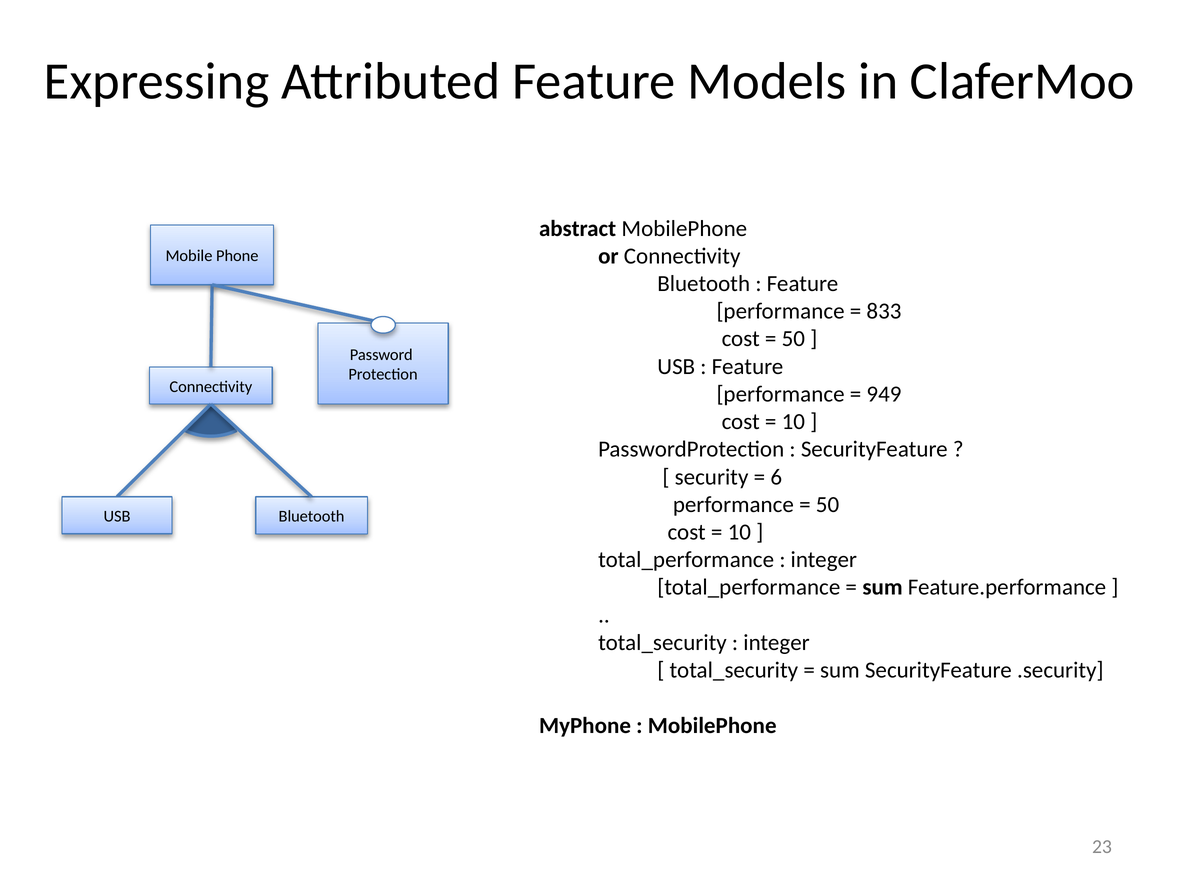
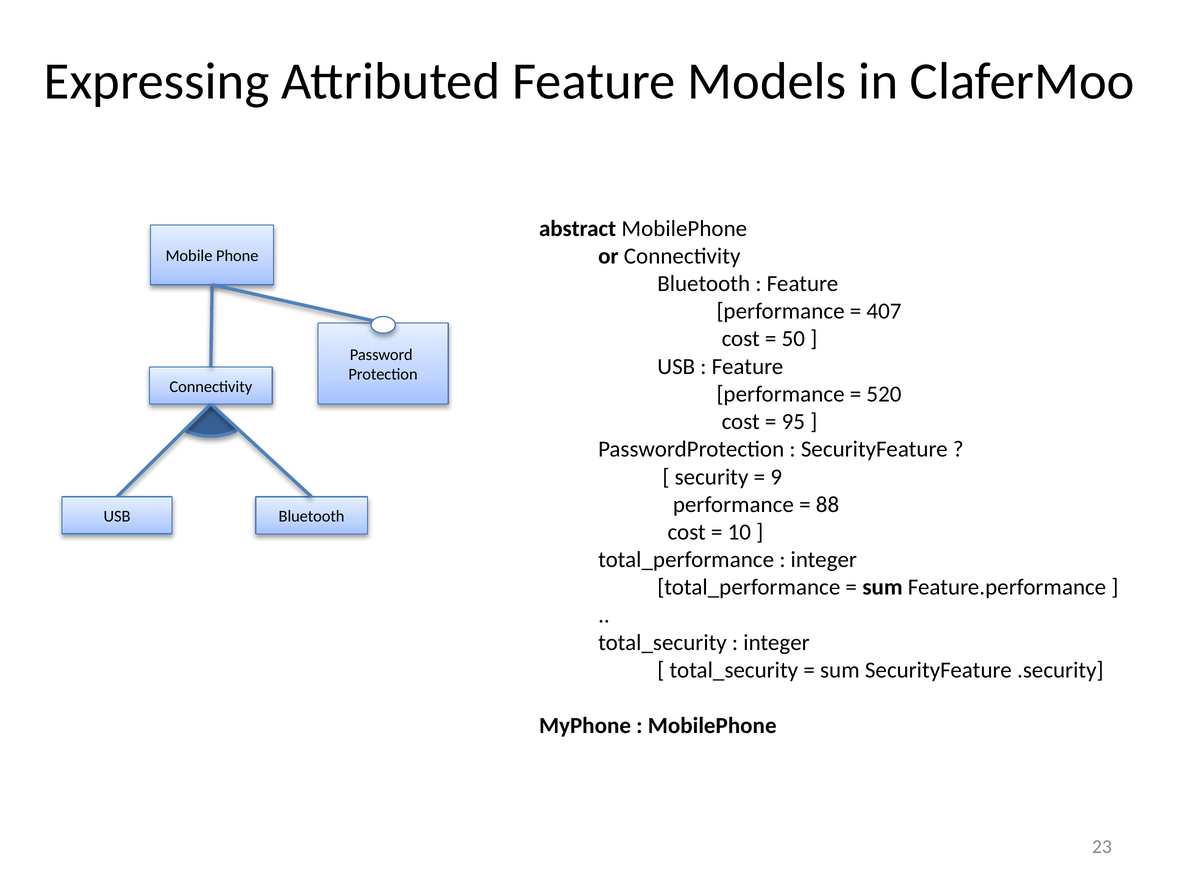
833: 833 -> 407 (884, 311)
949: 949 -> 520 (884, 394)
10: 10 -> 95 (793, 422)
6: 6 -> 9 (776, 477)
50: 50 -> 88 (828, 505)
